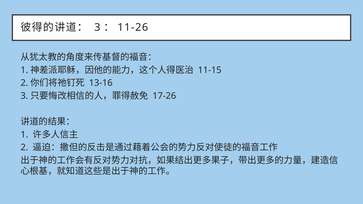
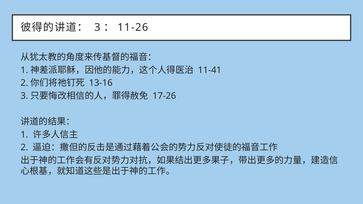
11-15: 11-15 -> 11-41 (210, 70)
